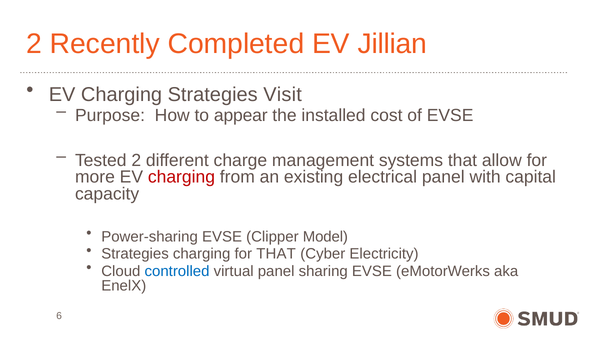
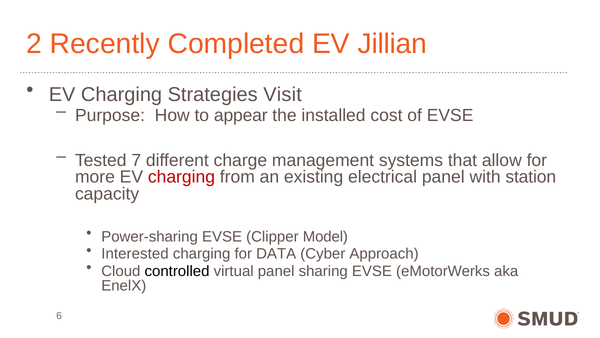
Tested 2: 2 -> 7 (136, 160)
capital: capital -> station (531, 177)
Strategies: Strategies -> Interested (135, 254)
for THAT: THAT -> DATA (276, 254)
Electricity: Electricity -> Approach (384, 254)
controlled colour: blue -> black (177, 271)
